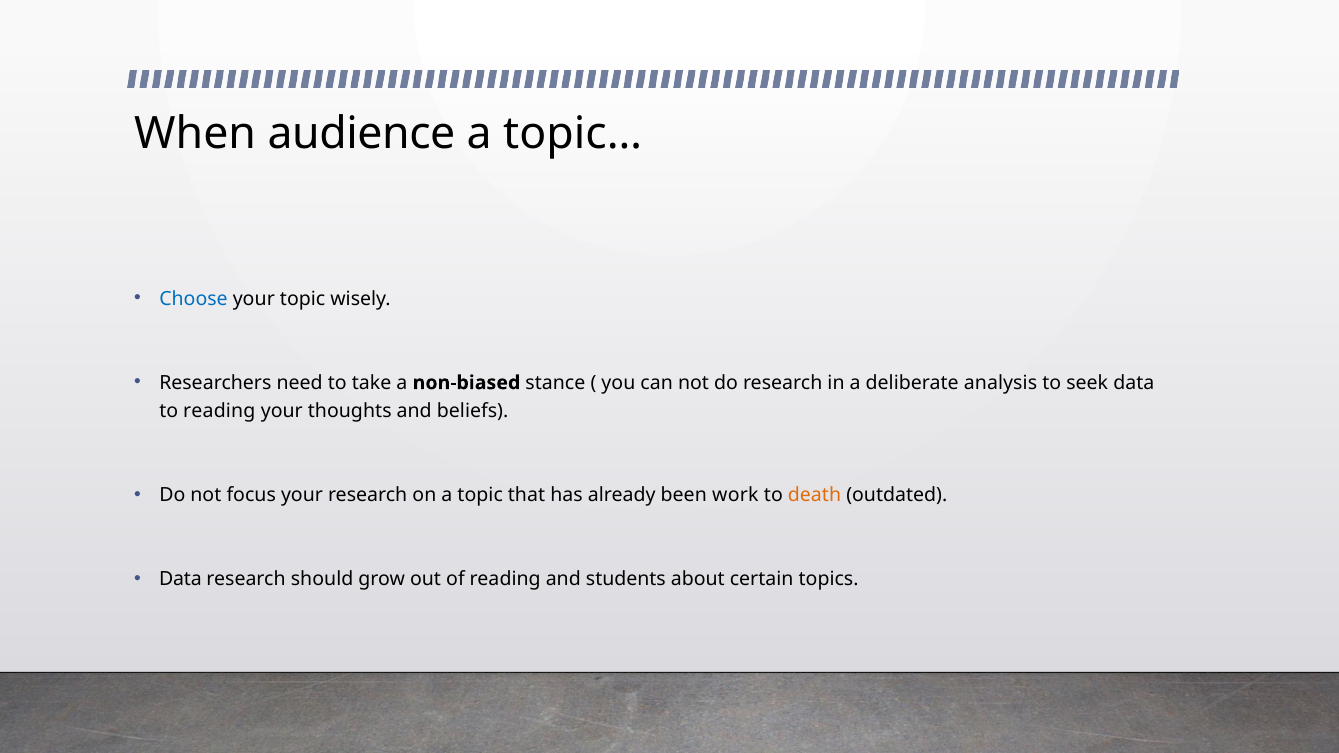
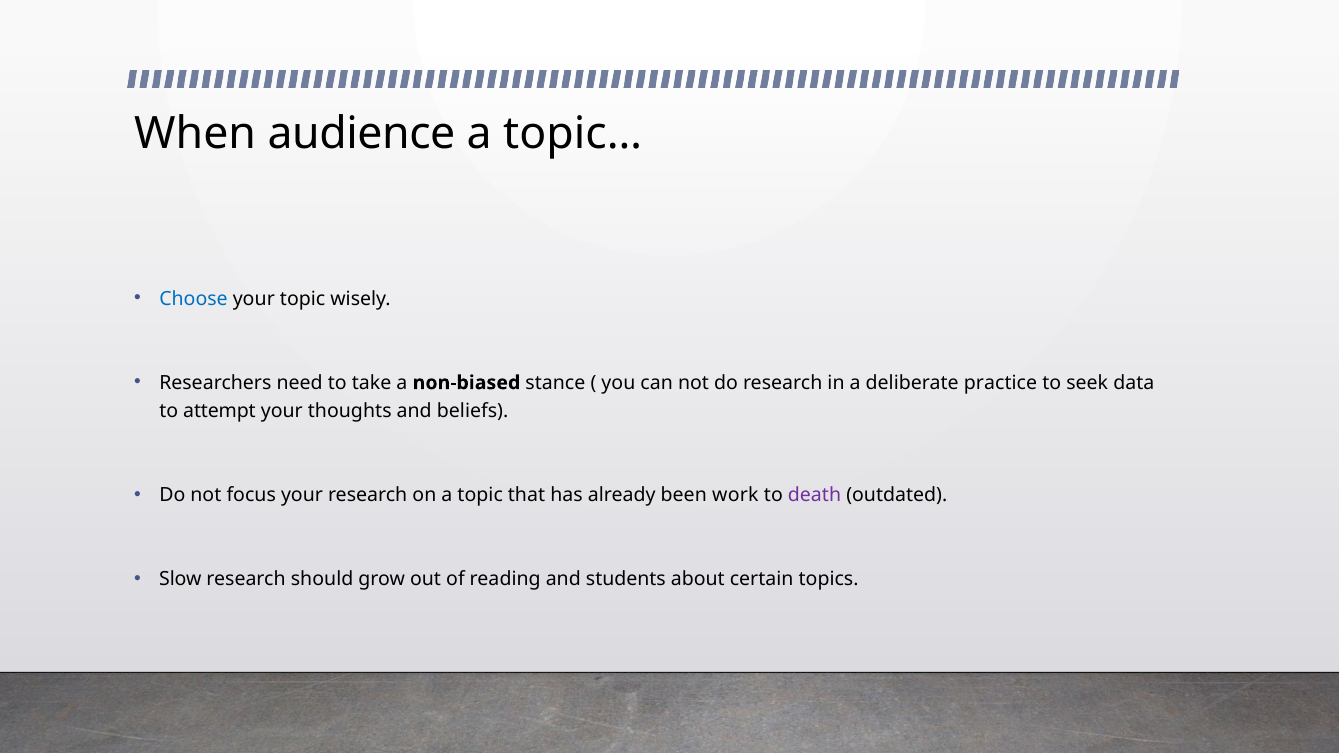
analysis: analysis -> practice (1001, 383)
to reading: reading -> attempt (219, 411)
death colour: orange -> purple (814, 495)
Data: Data -> Slow (180, 579)
